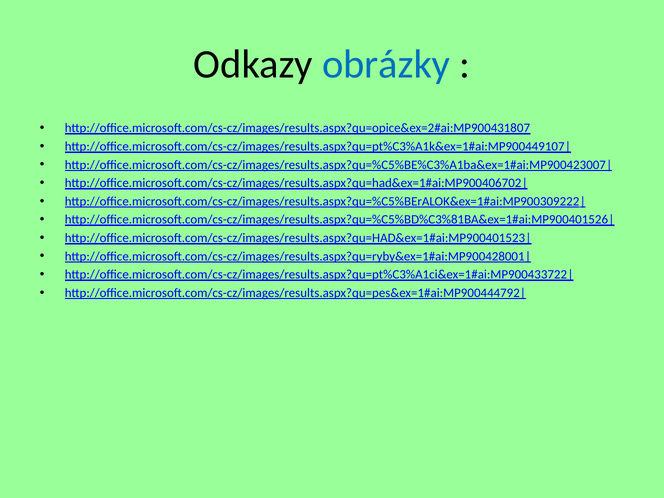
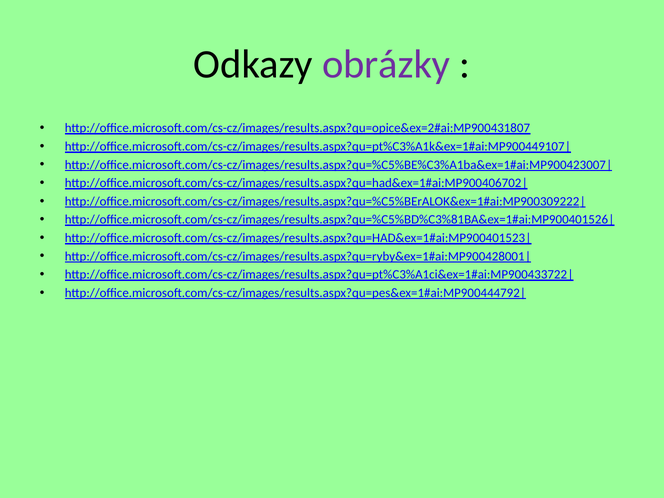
obrázky colour: blue -> purple (386, 64)
